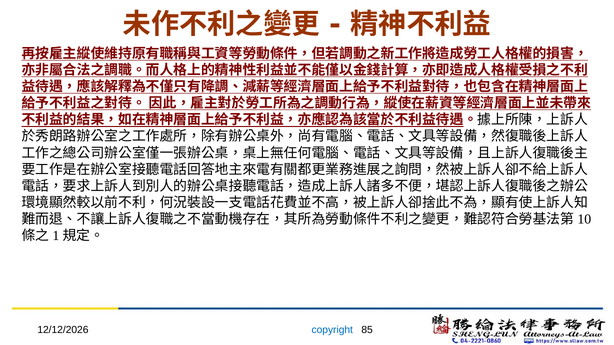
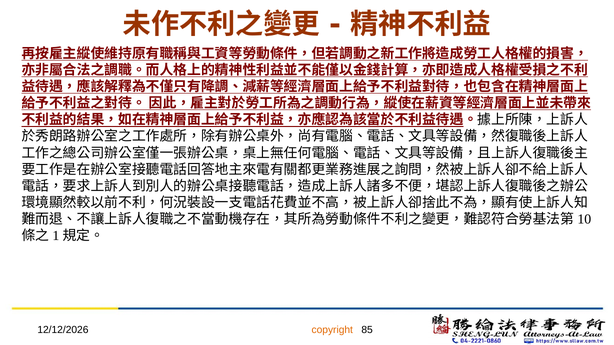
copyright colour: blue -> orange (332, 330)
